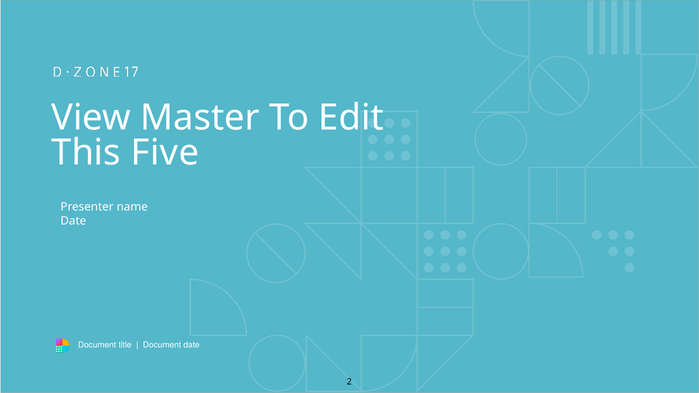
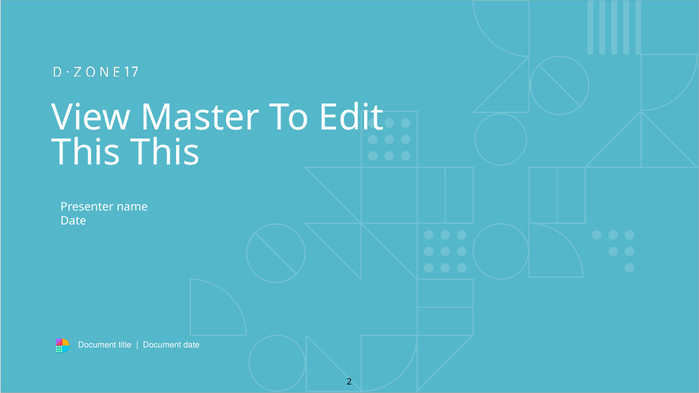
This Five: Five -> This (165, 153)
